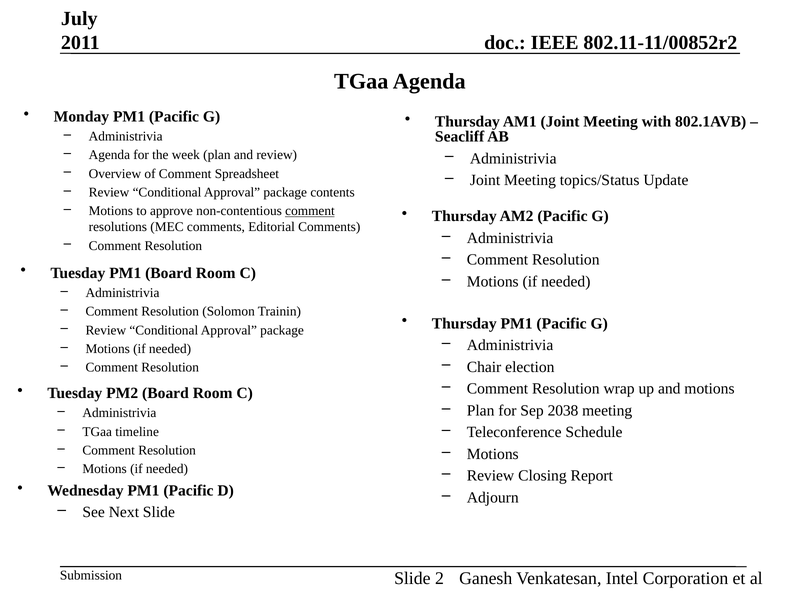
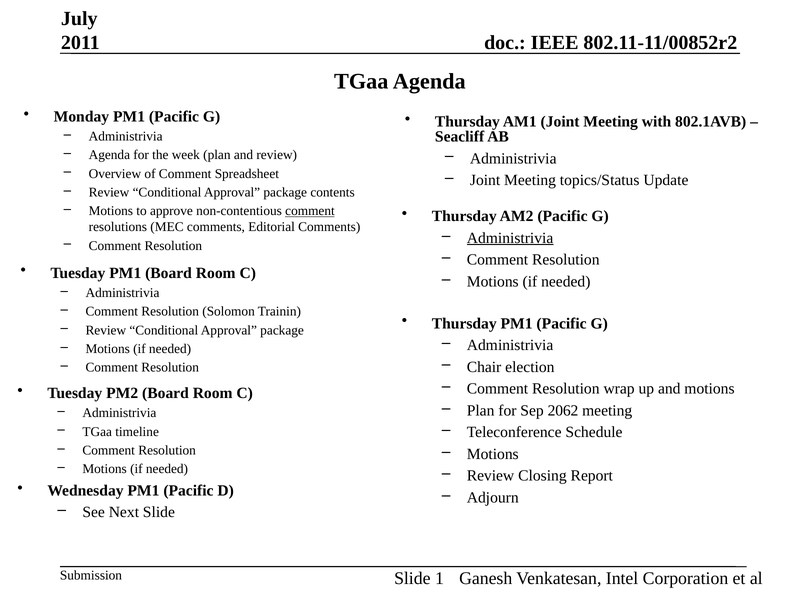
Administrivia underline: none -> present (510, 238)
2038: 2038 -> 2062 (563, 410)
2: 2 -> 1 (439, 578)
